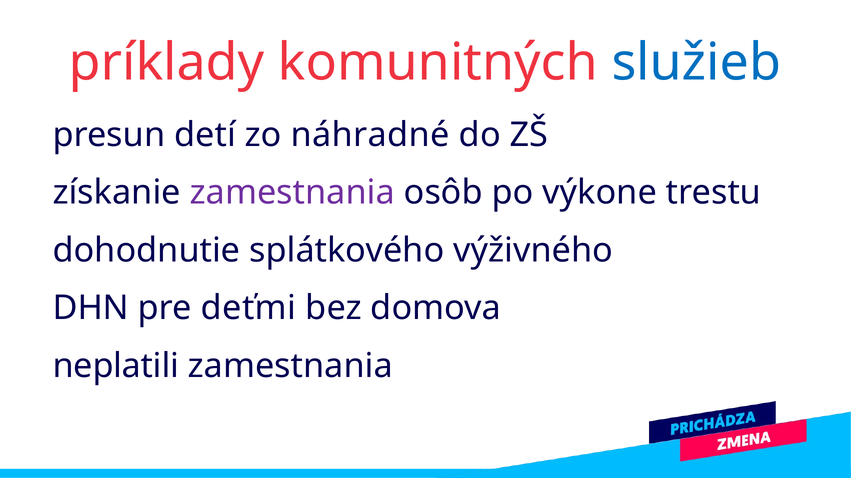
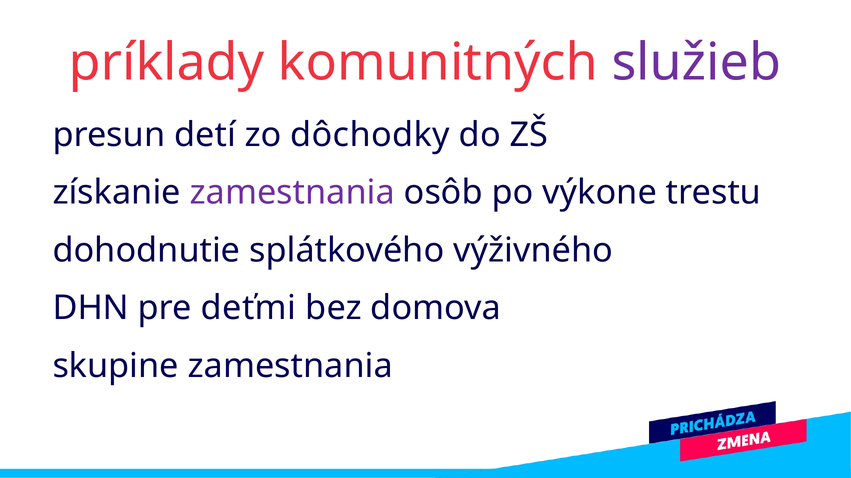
služieb colour: blue -> purple (696, 63)
náhradné: náhradné -> dôchodky (370, 135)
neplatili: neplatili -> skupine (116, 366)
